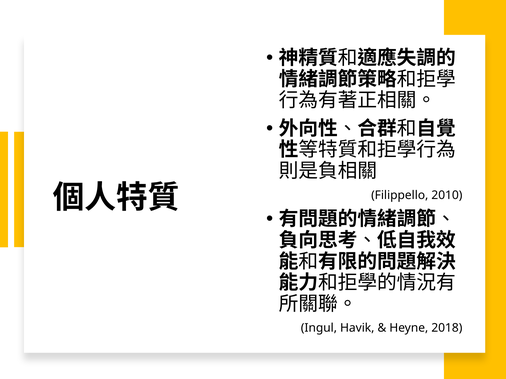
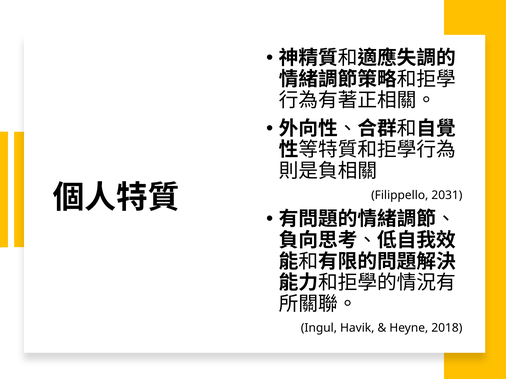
2010: 2010 -> 2031 (447, 195)
